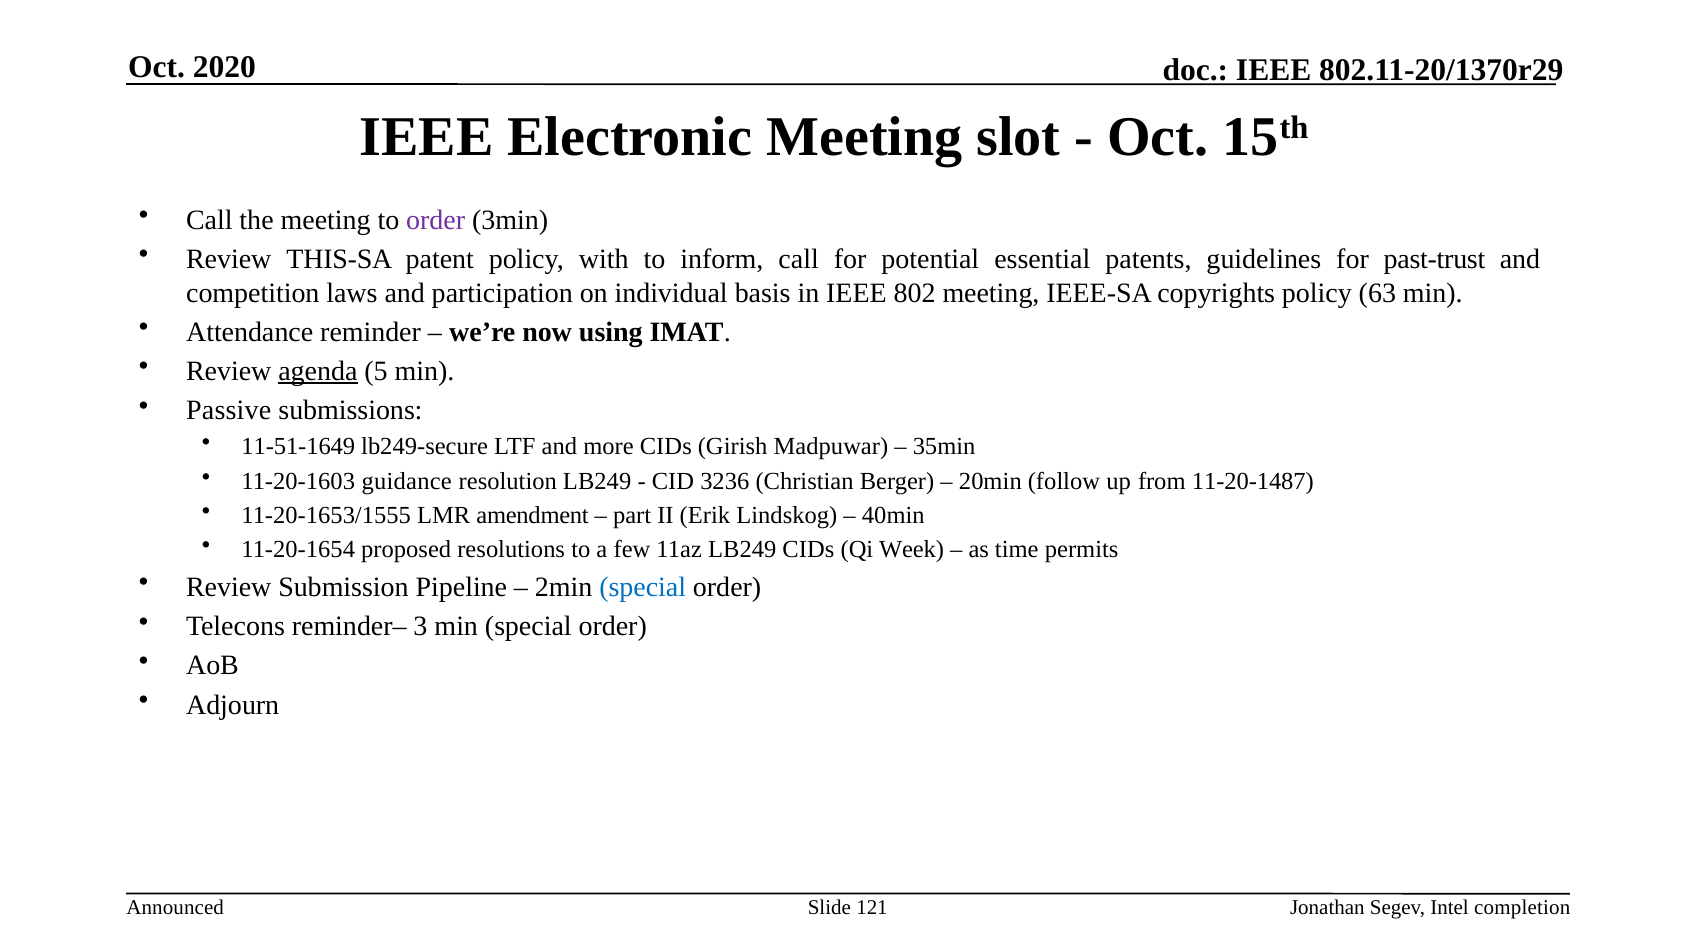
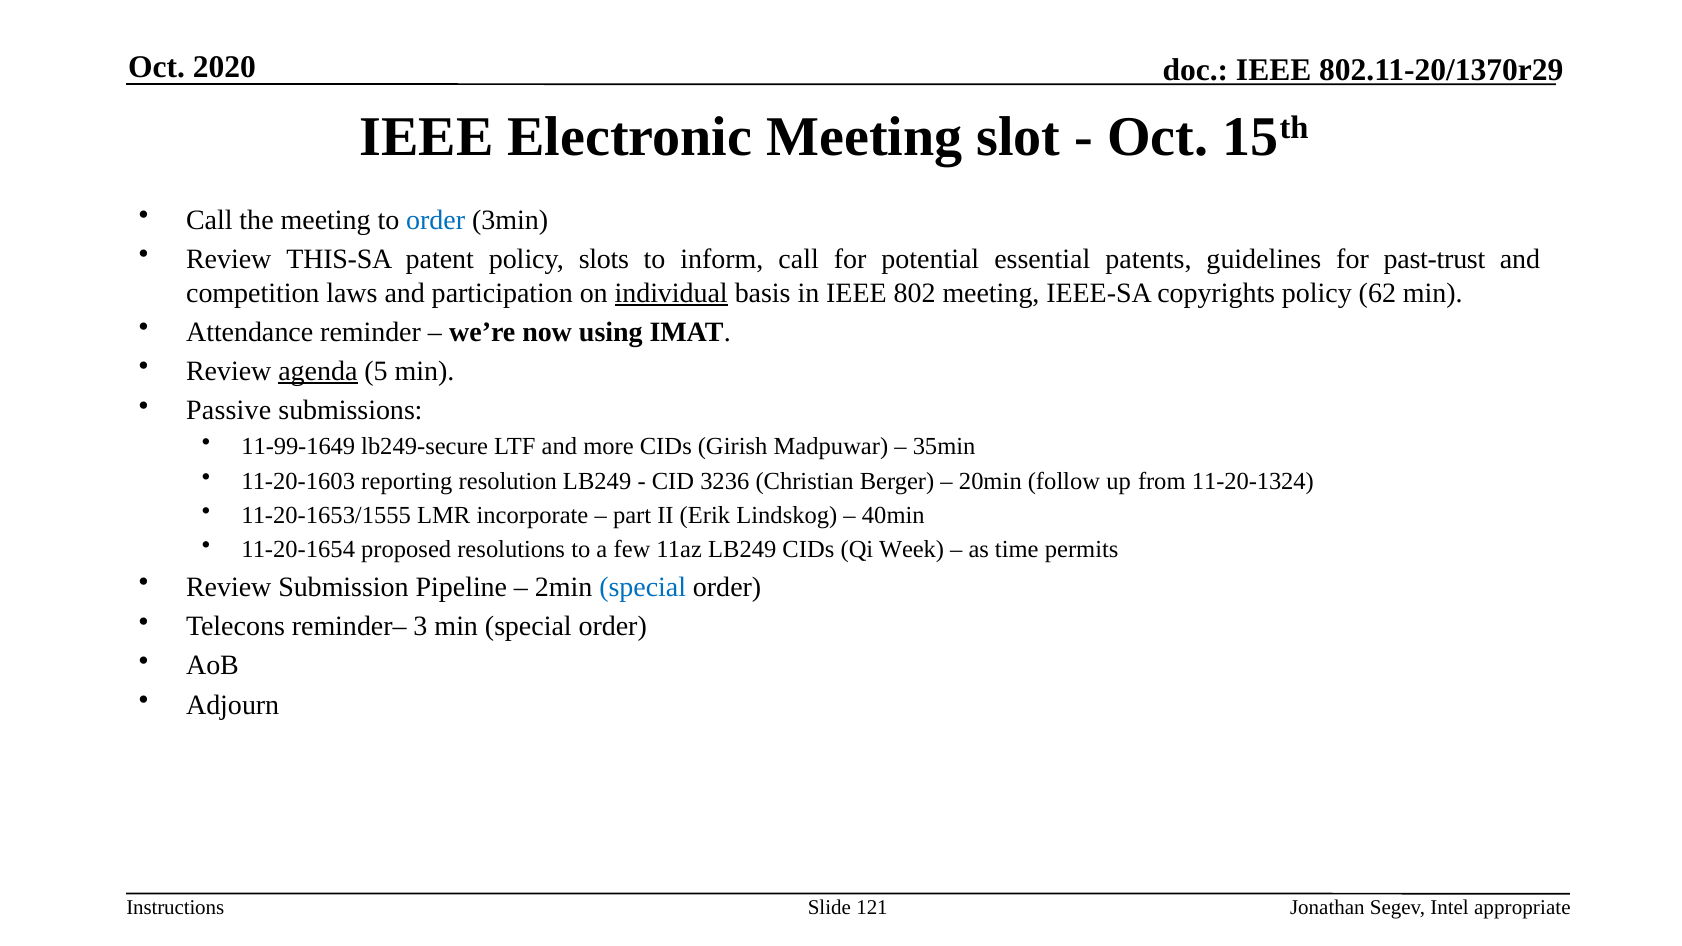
order colour: purple -> blue (436, 220)
with: with -> slots (604, 259)
individual underline: none -> present (671, 293)
63: 63 -> 62 (1377, 293)
11-51-1649: 11-51-1649 -> 11-99-1649 (298, 447)
guidance: guidance -> reporting (407, 481)
11-20-1487: 11-20-1487 -> 11-20-1324 (1253, 481)
amendment: amendment -> incorporate (532, 516)
Announced: Announced -> Instructions (175, 907)
completion: completion -> appropriate (1522, 907)
